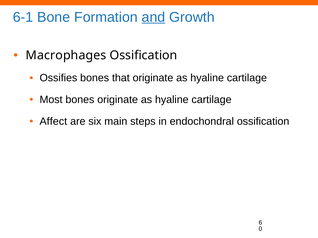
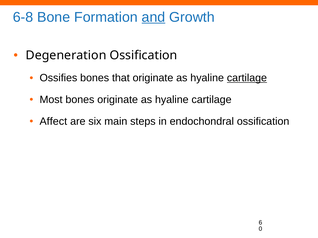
6-1: 6-1 -> 6-8 (23, 17)
Macrophages: Macrophages -> Degeneration (66, 55)
cartilage underline: none -> present (247, 78)
